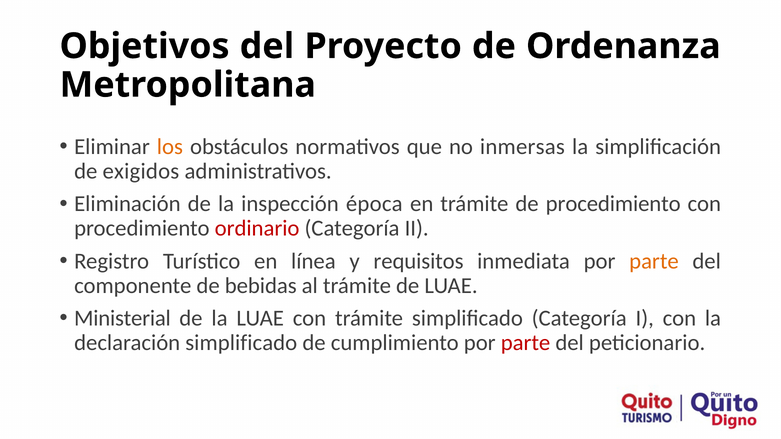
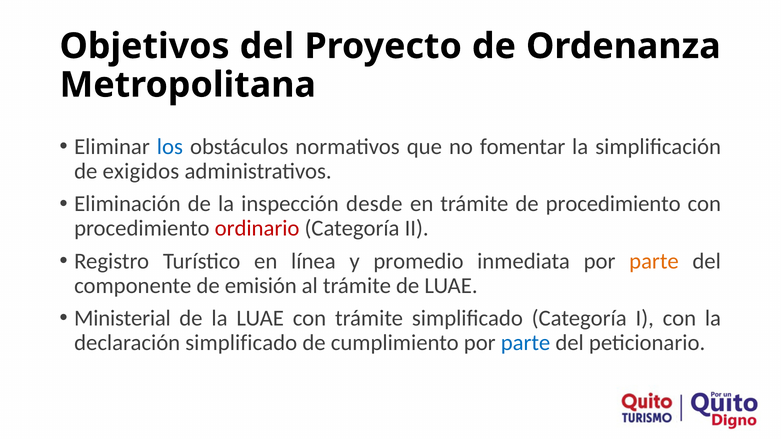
los colour: orange -> blue (170, 147)
inmersas: inmersas -> fomentar (523, 147)
época: época -> desde (374, 204)
requisitos: requisitos -> promedio (419, 261)
bebidas: bebidas -> emisión (261, 286)
parte colour: red -> blue (526, 343)
